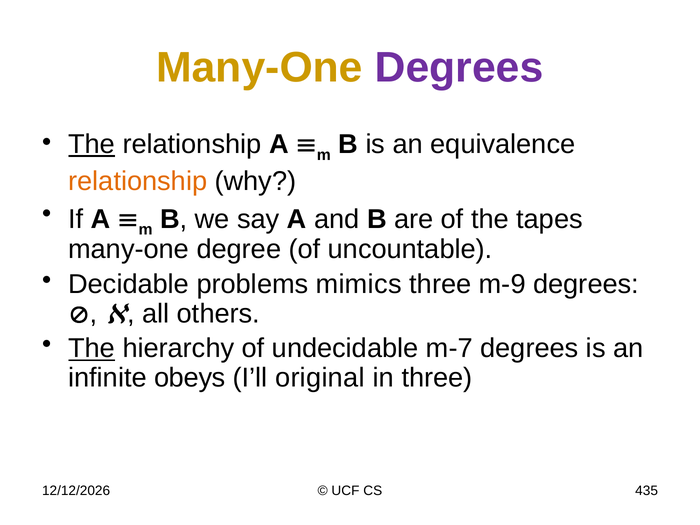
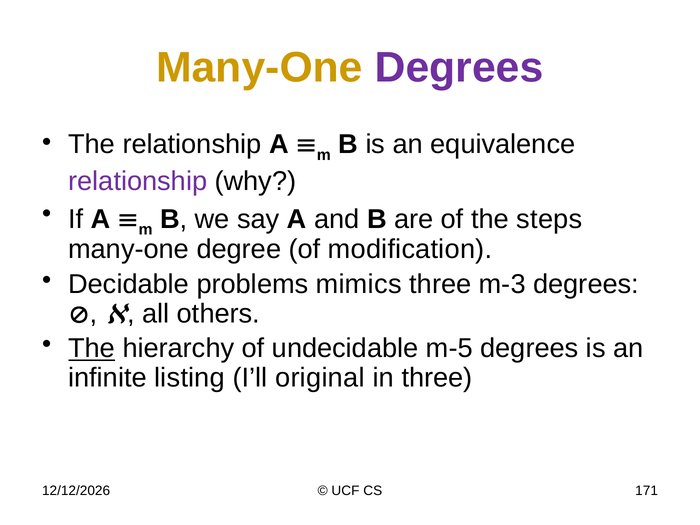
The underline: present -> none (92, 144)
relationship colour: orange -> purple (138, 181)
tapes: tapes -> steps (549, 219)
uncountable: uncountable -> modification (410, 249)
m-9: m-9 -> m-3 (502, 284)
m-7: m-7 -> m-5 (449, 348)
obeys: obeys -> listing (190, 378)
435: 435 -> 171 (647, 491)
